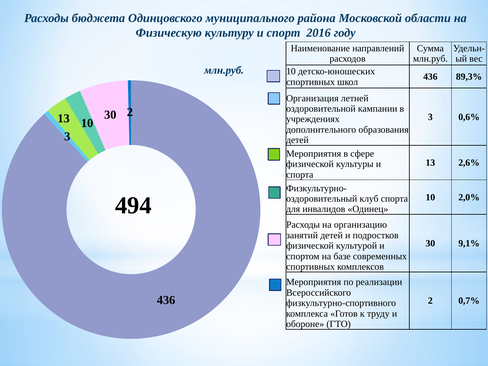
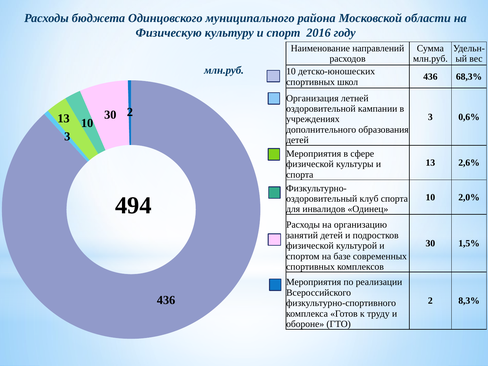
89,3%: 89,3% -> 68,3% (469, 77)
9,1%: 9,1% -> 1,5% (469, 243)
0,7%: 0,7% -> 8,3% (469, 301)
